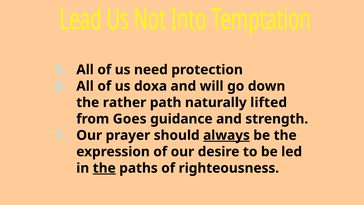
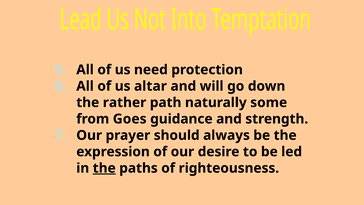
doxa: doxa -> altar (150, 86)
lifted: lifted -> some (269, 102)
always underline: present -> none (226, 135)
